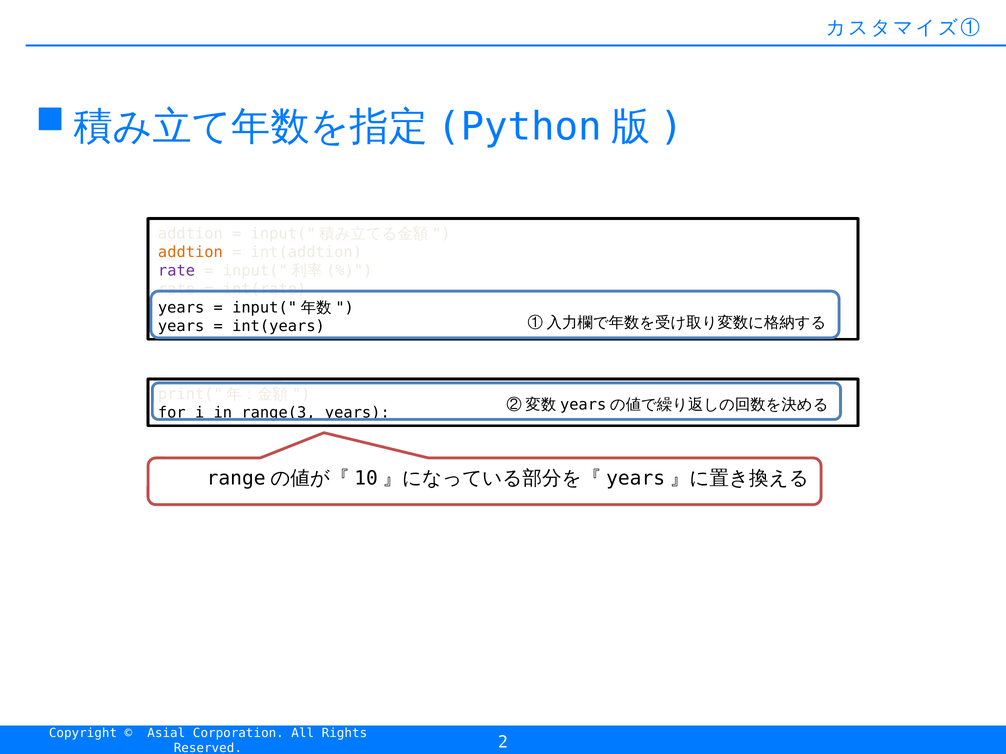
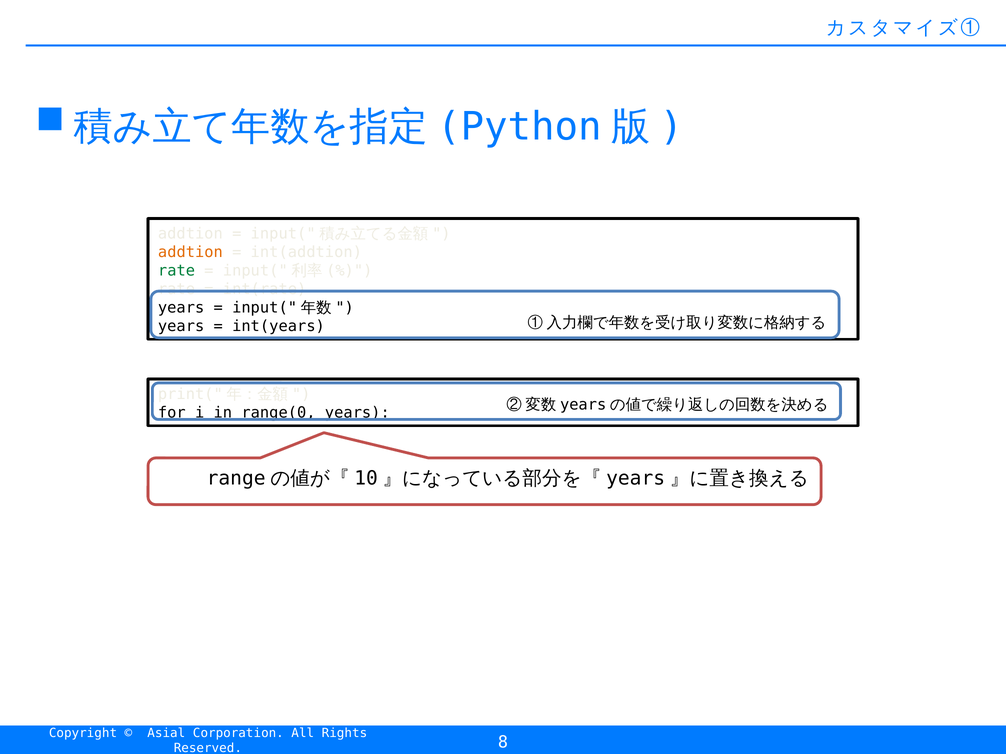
rate colour: purple -> green (177, 271)
range(3: range(3 -> range(0 (279, 413)
2: 2 -> 8 (503, 743)
